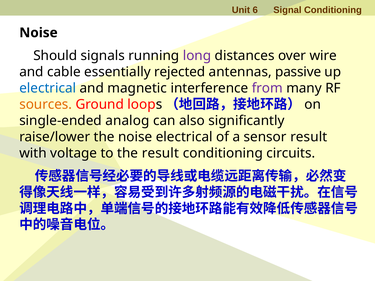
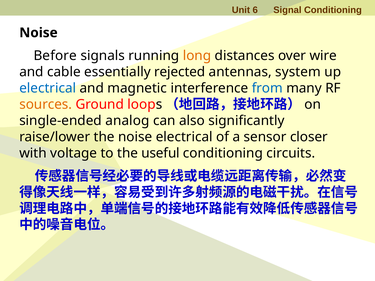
Should: Should -> Before (55, 56)
long colour: purple -> orange (197, 56)
passive: passive -> system (298, 72)
from colour: purple -> blue (267, 88)
sensor result: result -> closer (309, 137)
the result: result -> useful (161, 153)
